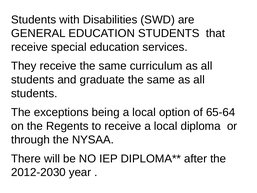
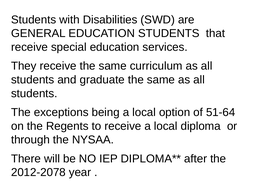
65-64: 65-64 -> 51-64 (221, 112)
2012-2030: 2012-2030 -> 2012-2078 (38, 172)
